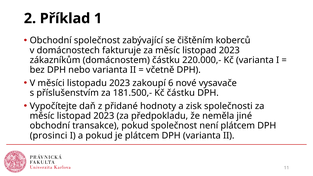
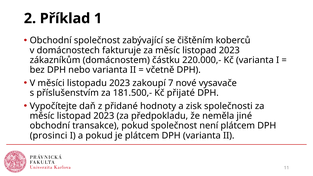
6: 6 -> 7 (171, 83)
Kč částku: částku -> přijaté (181, 93)
